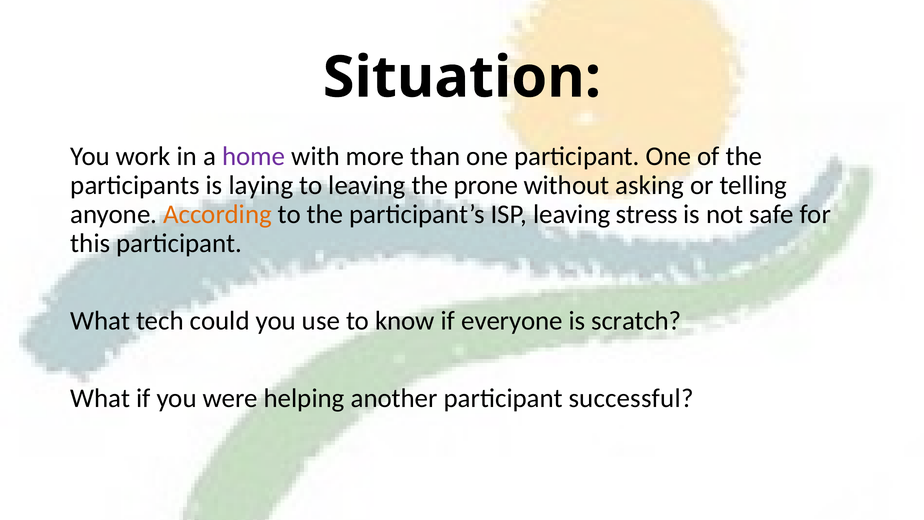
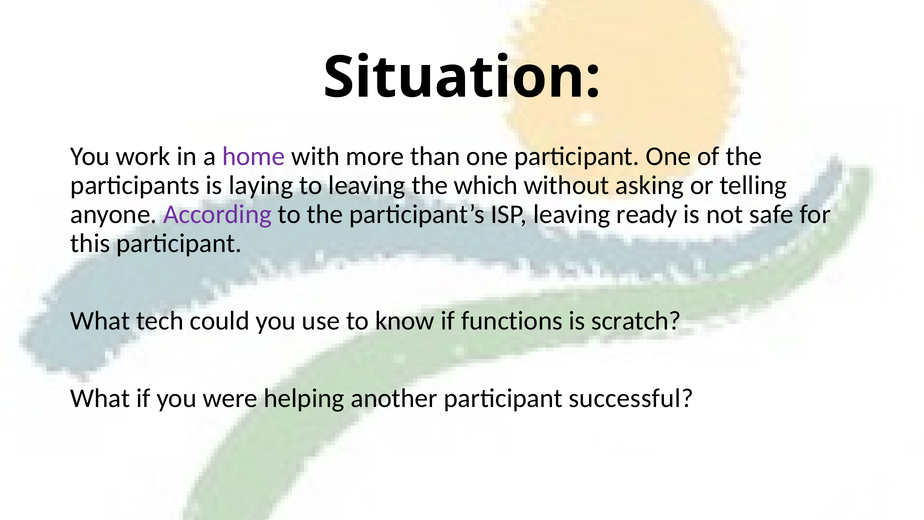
prone: prone -> which (486, 185)
According colour: orange -> purple (218, 214)
stress: stress -> ready (647, 214)
everyone: everyone -> functions (512, 321)
